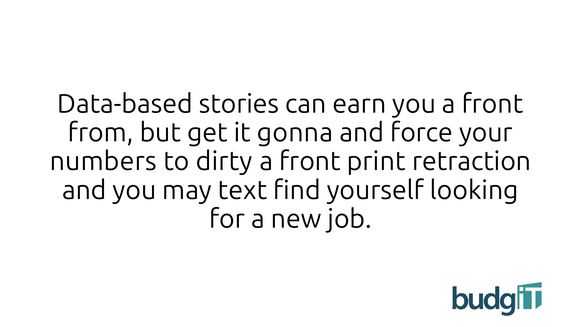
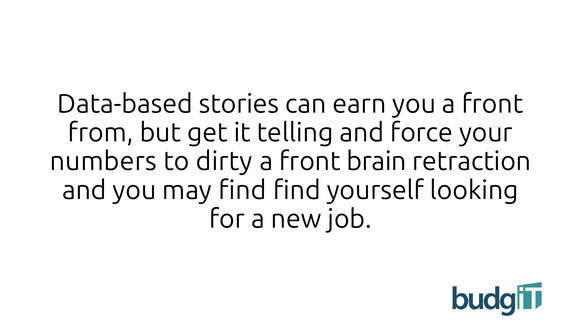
gonna: gonna -> telling (295, 133)
print: print -> brain (376, 161)
may text: text -> find (242, 190)
